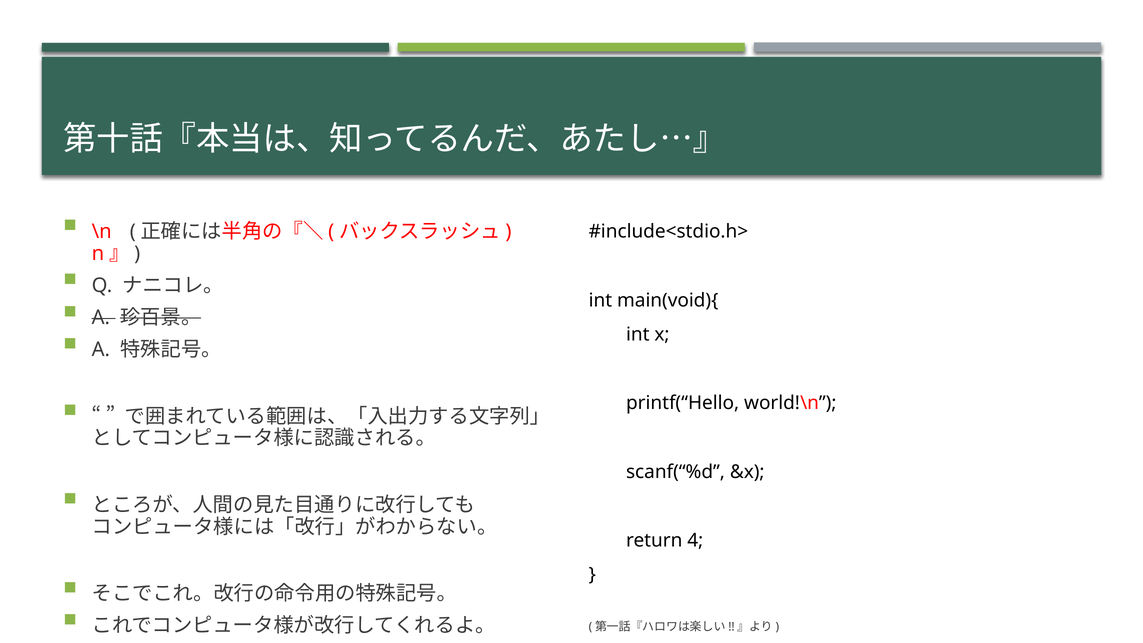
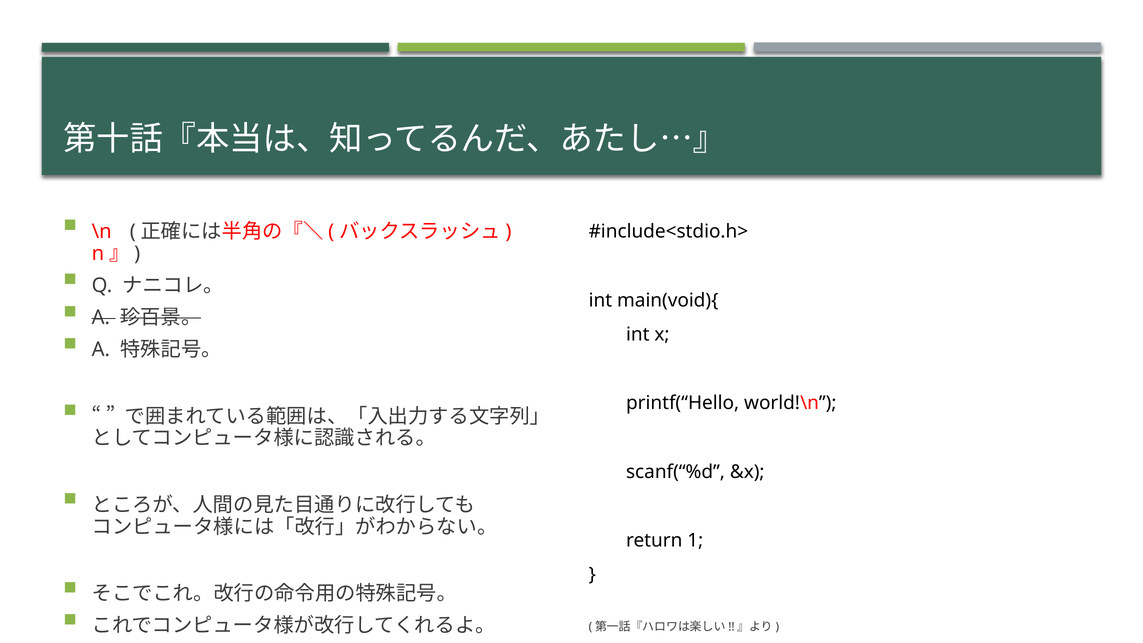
4: 4 -> 1 (695, 540)
